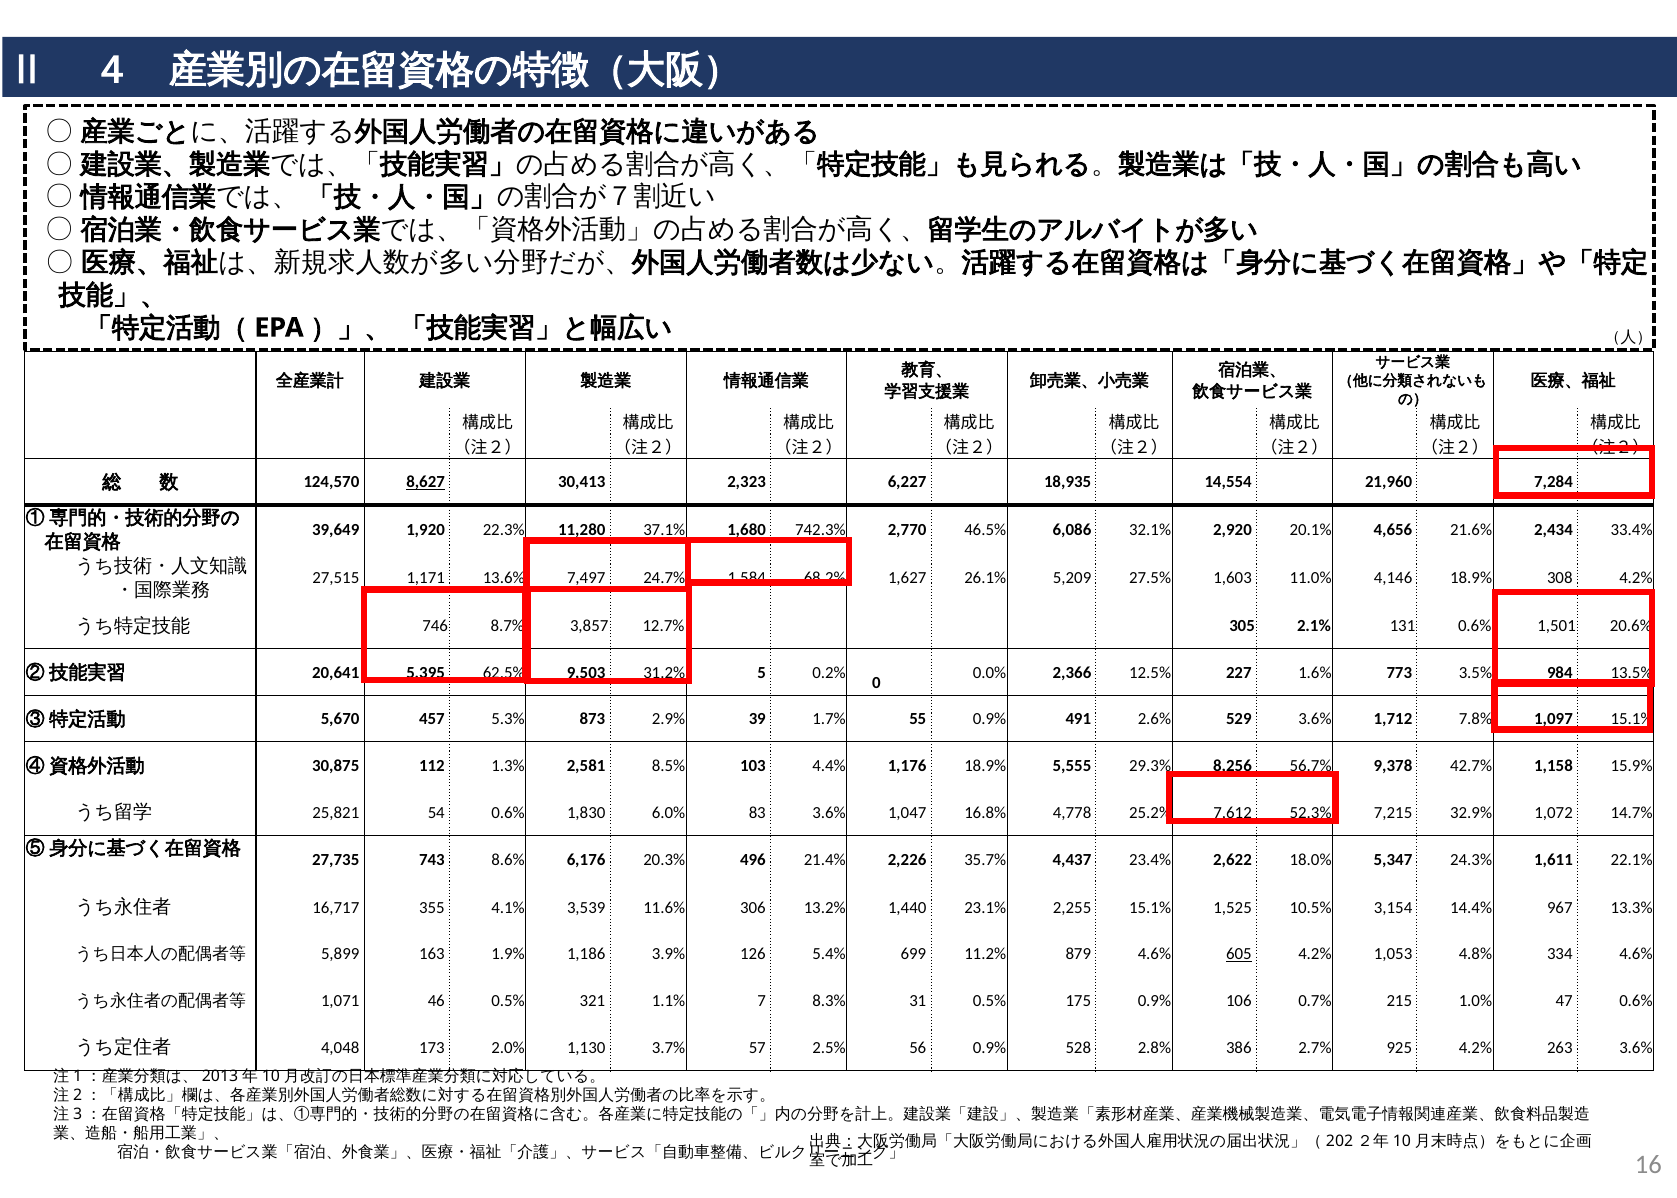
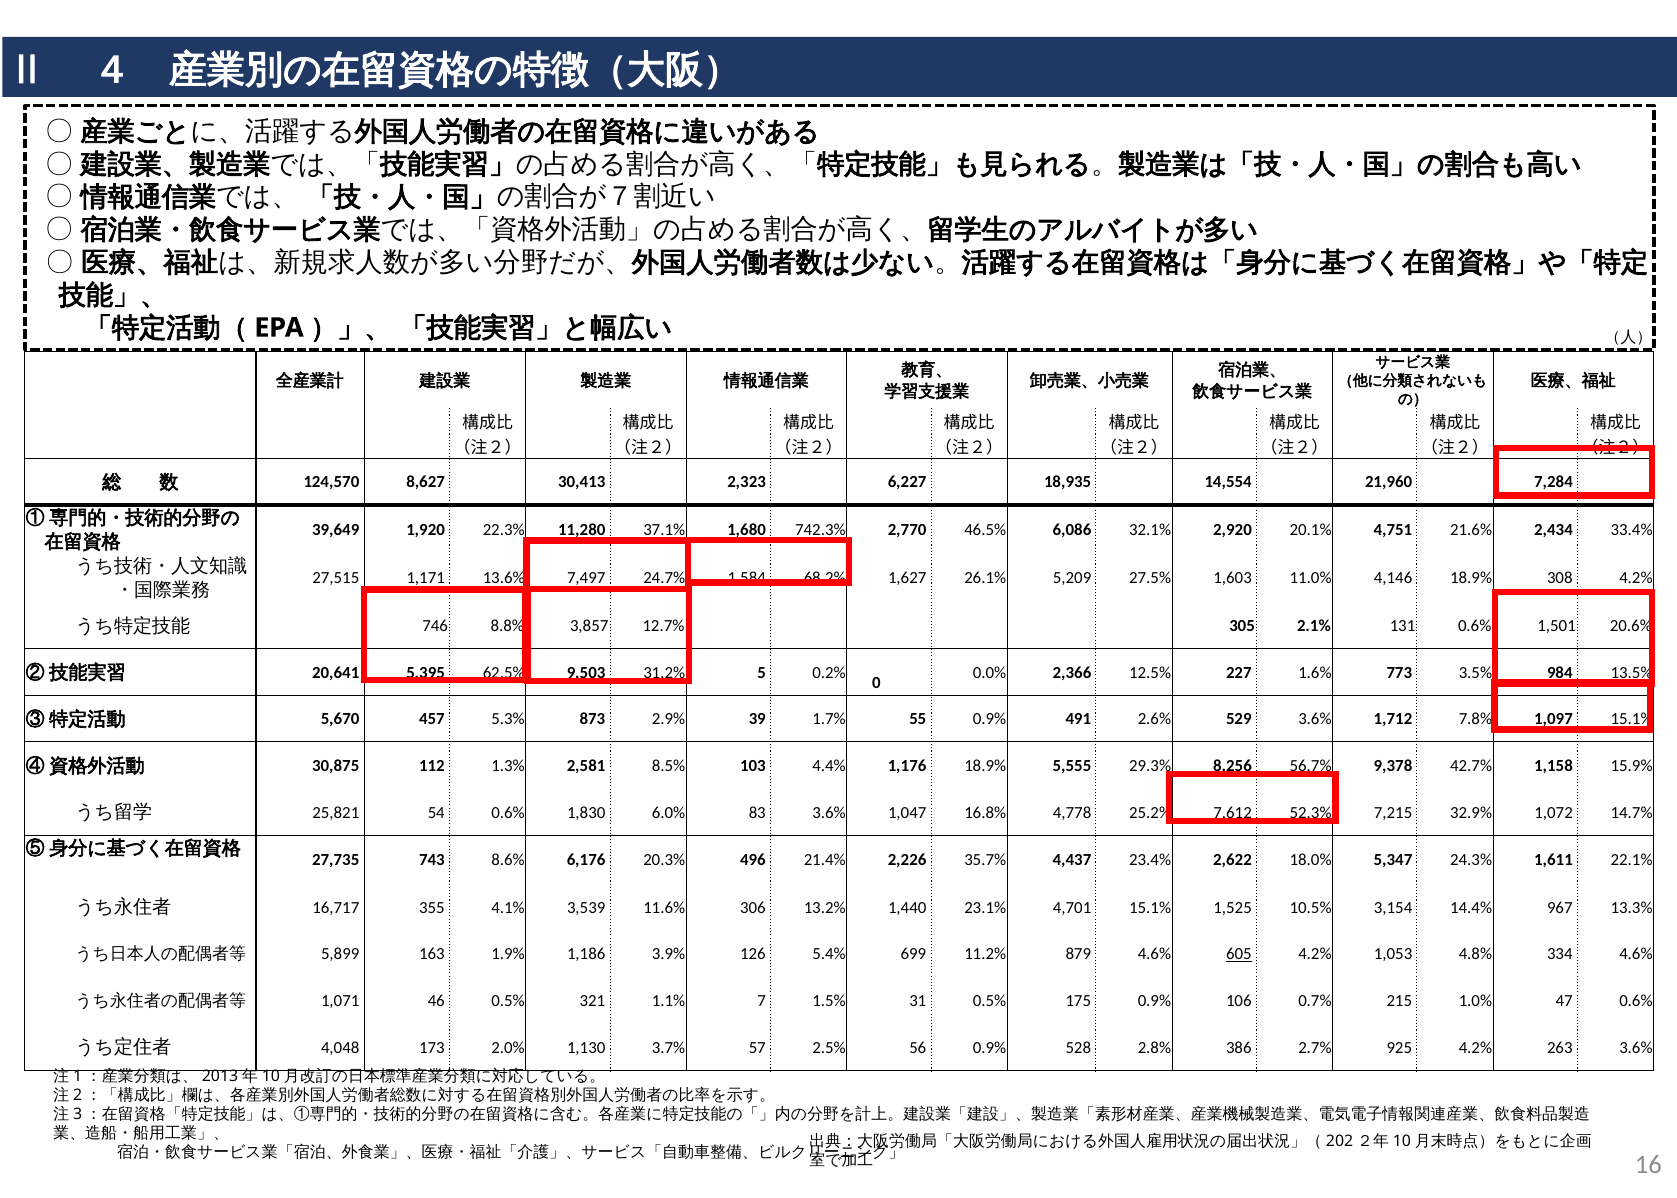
8,627 underline: present -> none (426, 482)
4,656: 4,656 -> 4,751 (1393, 530)
8.7%: 8.7% -> 8.8% (507, 626)
2,255: 2,255 -> 4,701 (1072, 907)
8.3%: 8.3% -> 1.5% (829, 1001)
